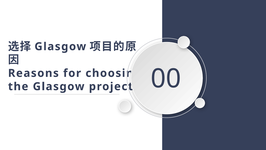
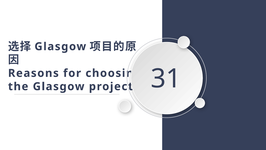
00: 00 -> 31 (166, 79)
